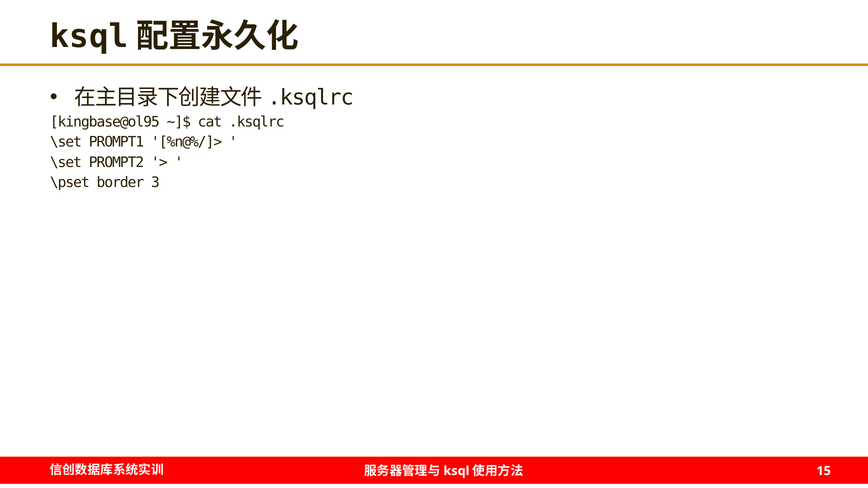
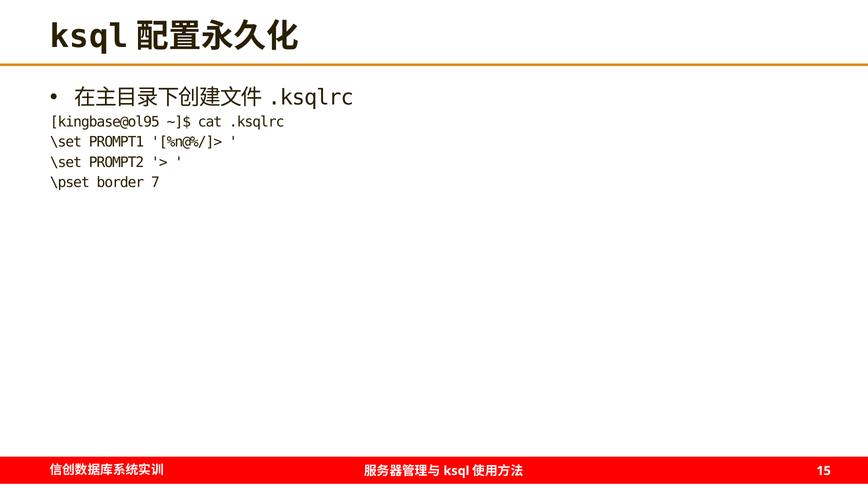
3: 3 -> 7 (155, 183)
